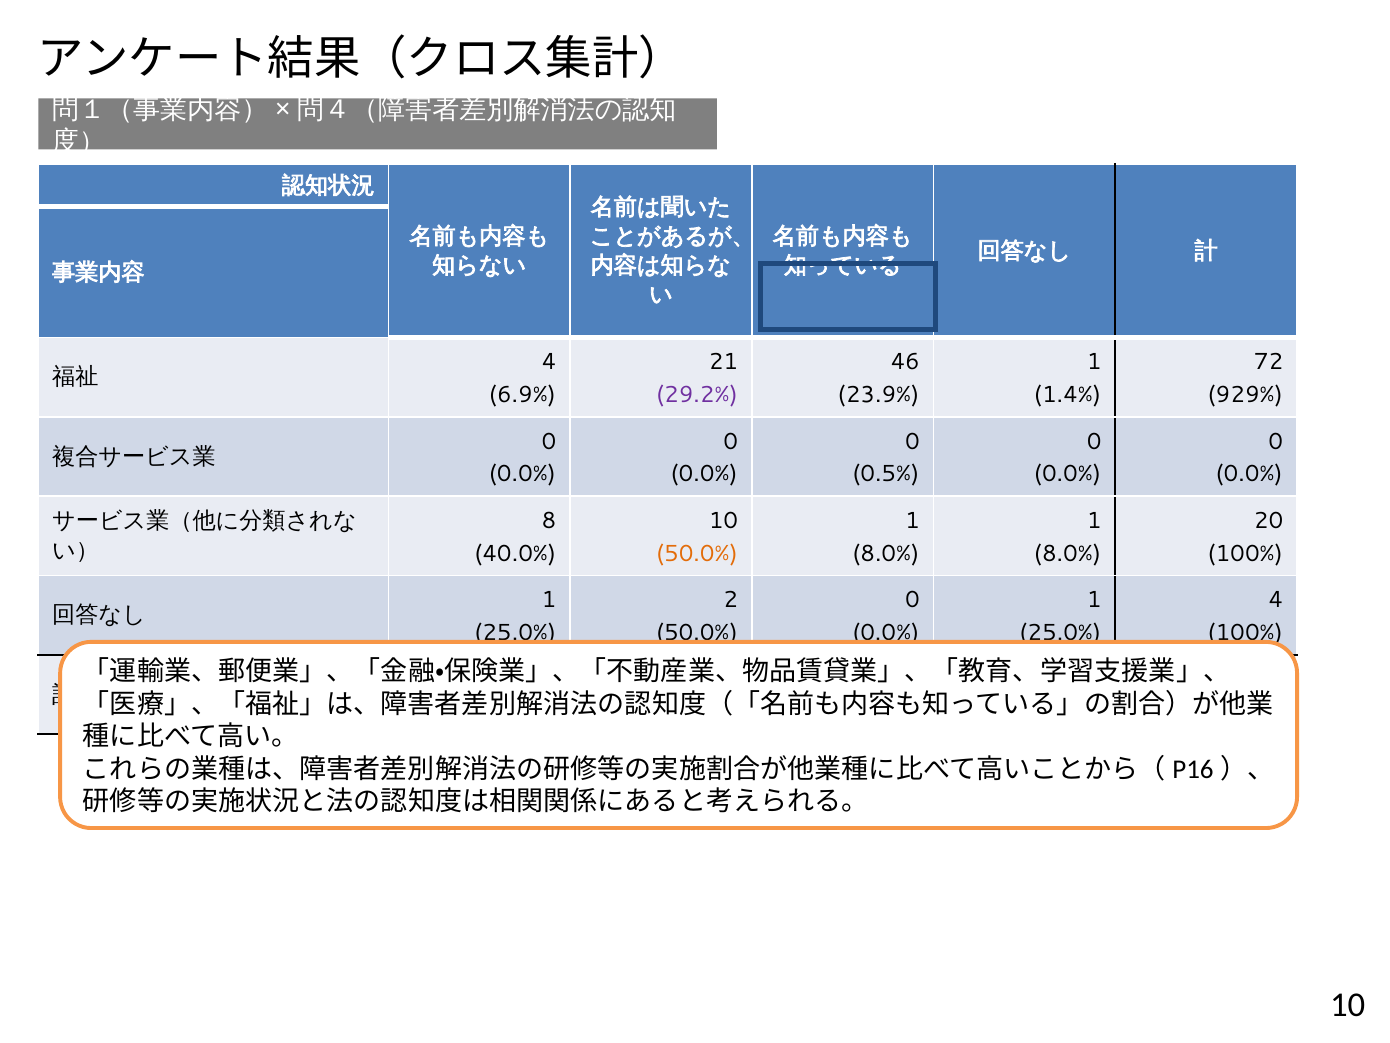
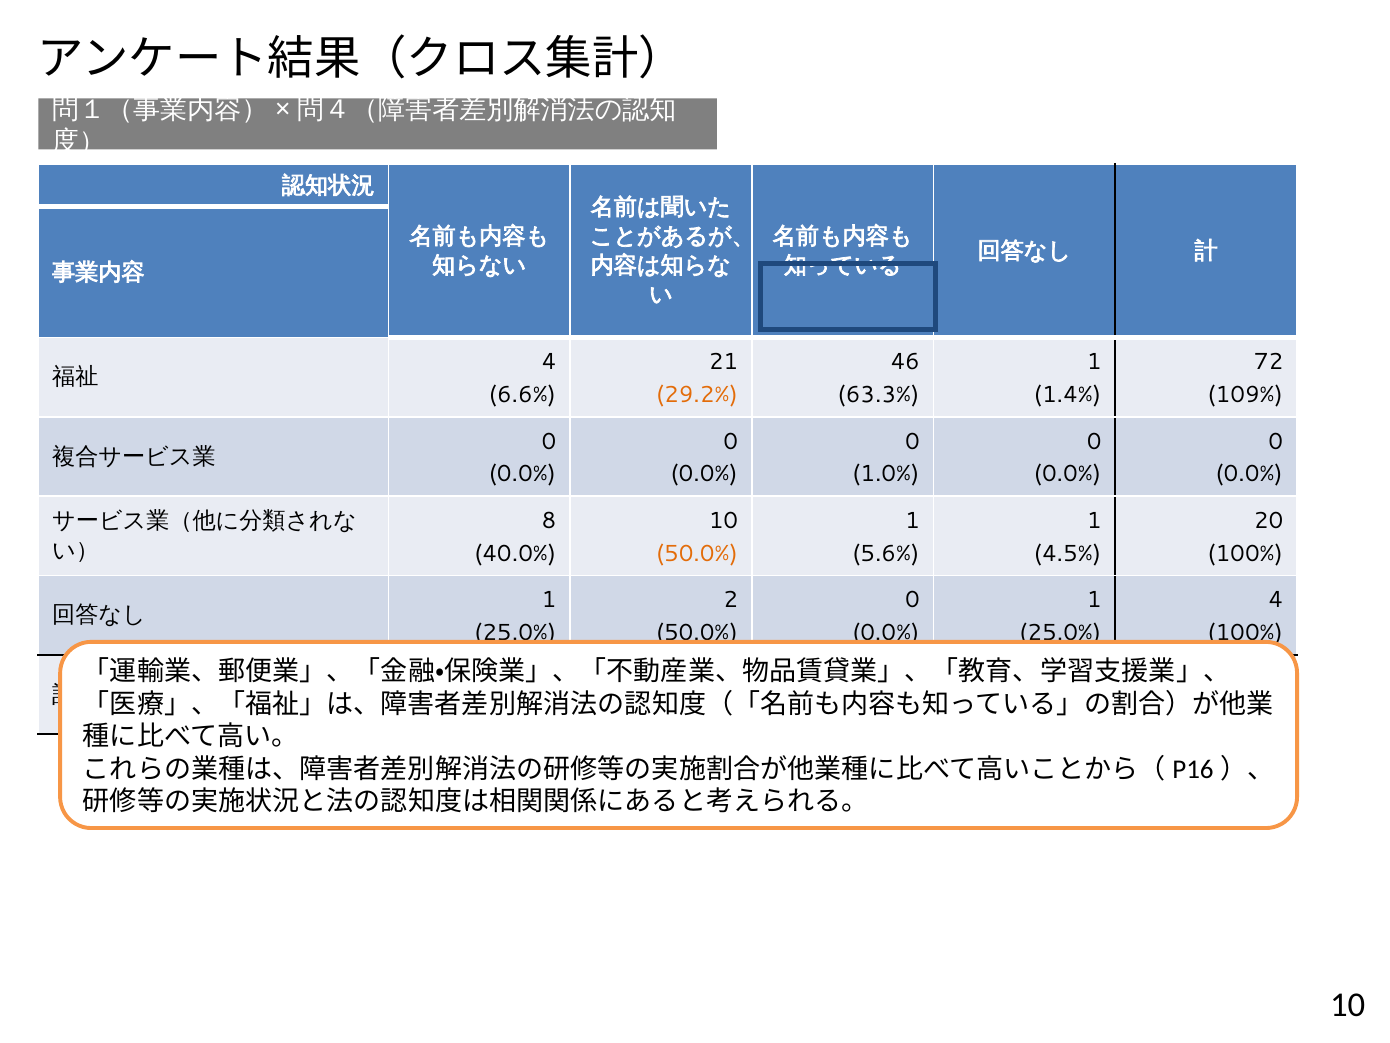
6.9%: 6.9% -> 6.6% (522, 395)
29.2% colour: purple -> orange (697, 395)
23.9%: 23.9% -> 63.3% (879, 395)
929%: 929% -> 109% (1245, 395)
0.5%: 0.5% -> 1.0% (886, 474)
8.0%: 8.0% -> 5.6% (886, 553)
8.0%: 8.0% -> 4.5% (1067, 553)
